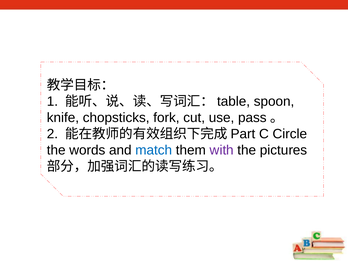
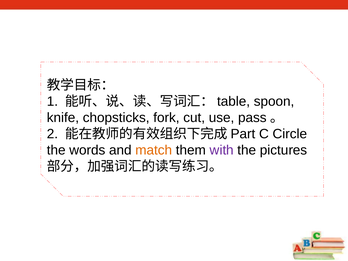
match colour: blue -> orange (154, 150)
